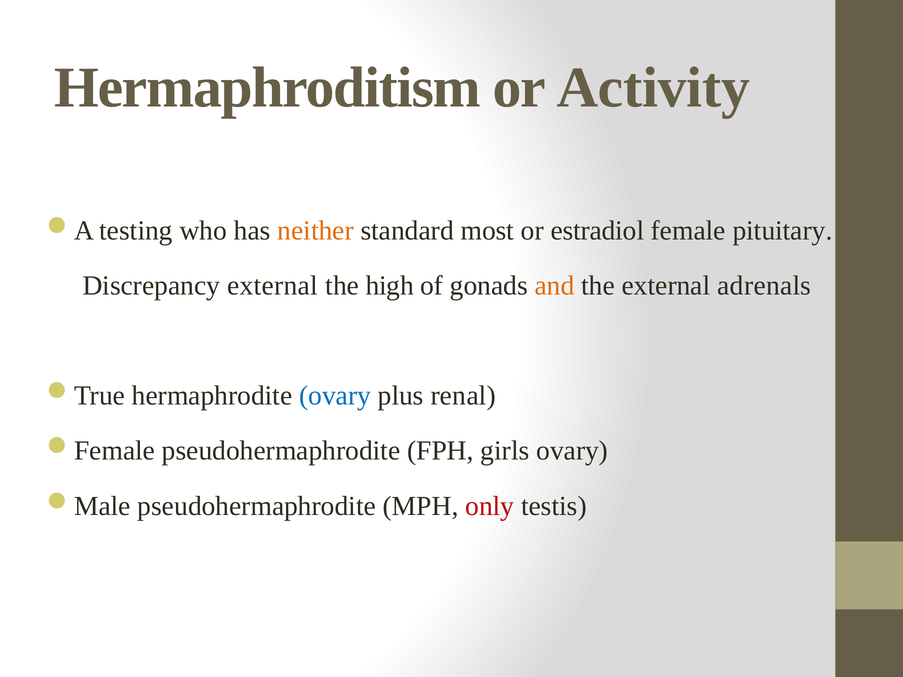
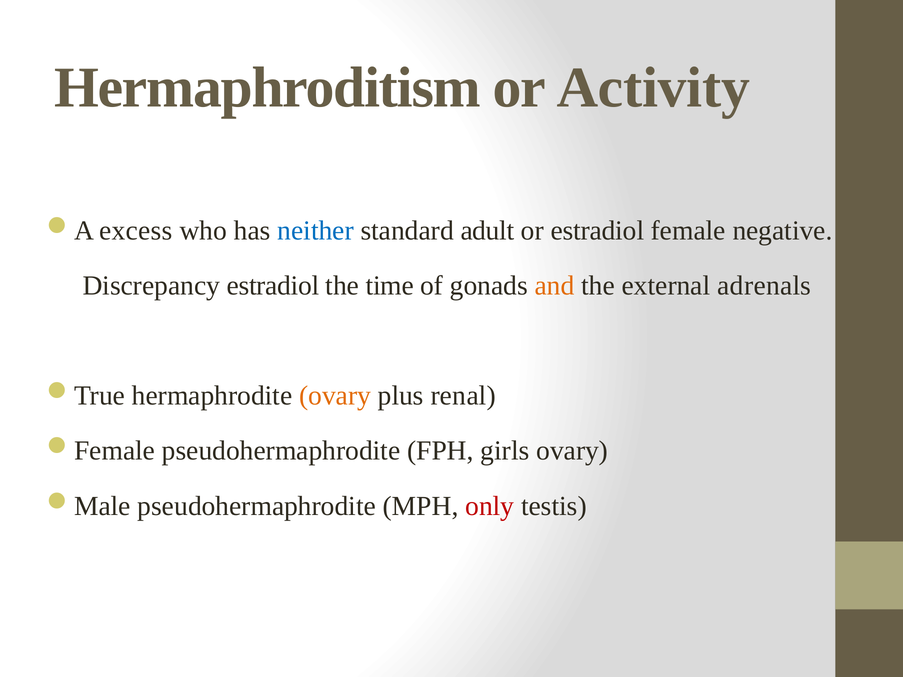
testing: testing -> excess (136, 231)
neither colour: orange -> blue (316, 231)
most: most -> adult (488, 231)
pituitary: pituitary -> negative (782, 231)
Discrepancy external: external -> estradiol (273, 286)
high: high -> time (390, 286)
ovary colour: blue -> orange (335, 396)
